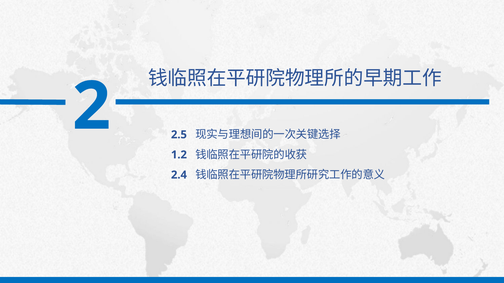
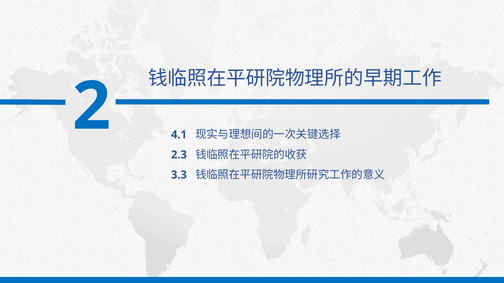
2.5: 2.5 -> 4.1 (179, 135)
1.2: 1.2 -> 2.3 (179, 155)
2.4: 2.4 -> 3.3 (179, 175)
